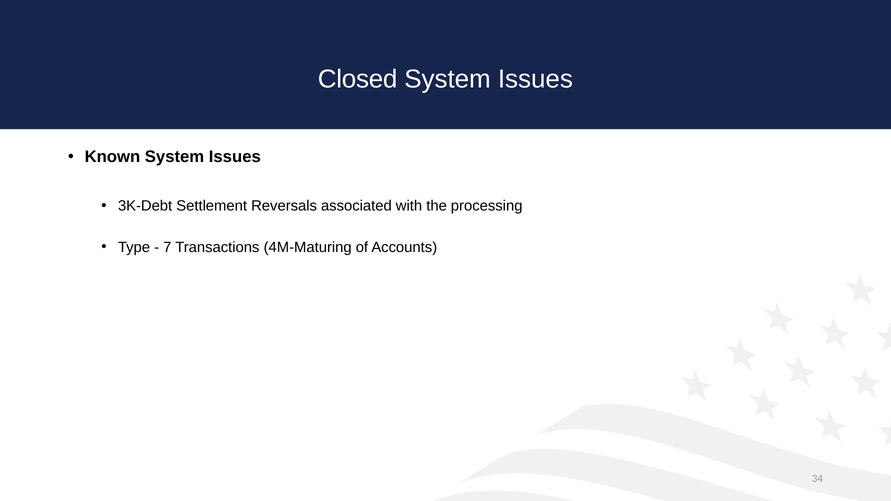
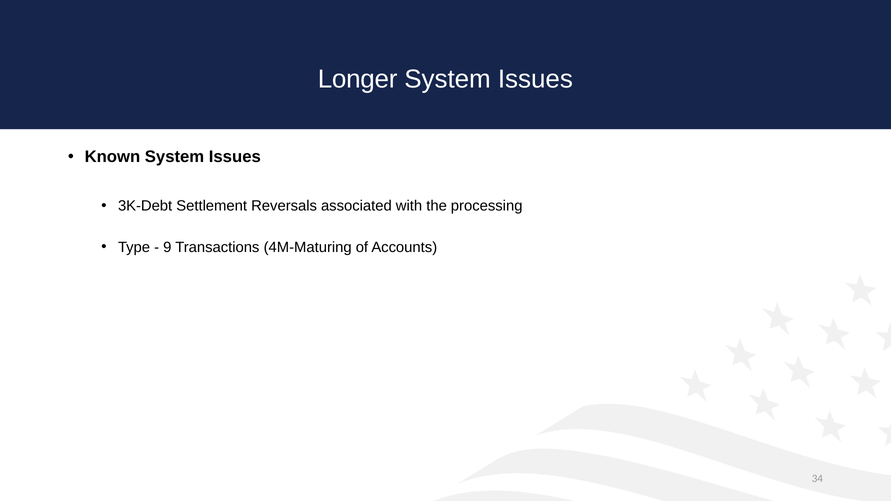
Closed: Closed -> Longer (358, 79)
7: 7 -> 9 (167, 247)
